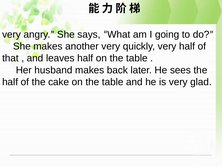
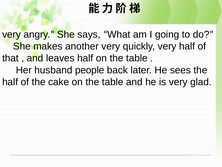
husband makes: makes -> people (90, 70)
